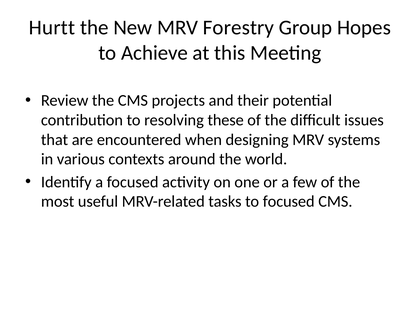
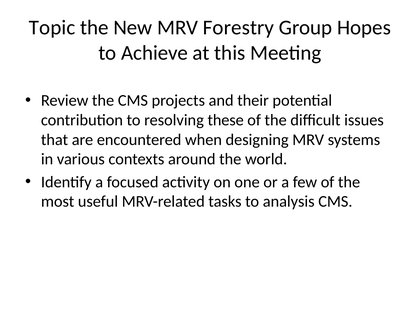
Hurtt: Hurtt -> Topic (52, 28)
to focused: focused -> analysis (289, 202)
